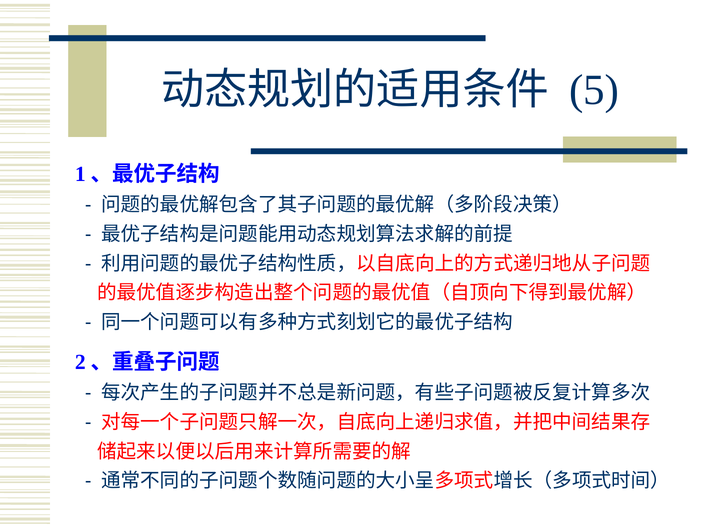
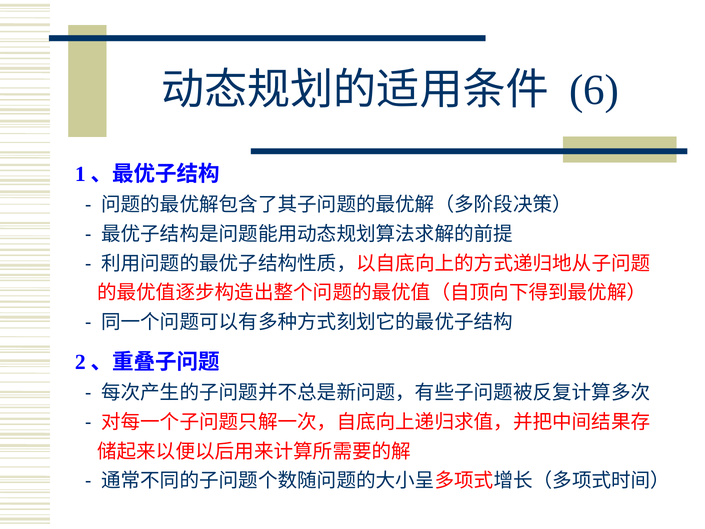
5: 5 -> 6 (594, 90)
